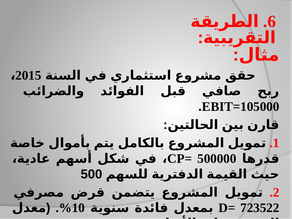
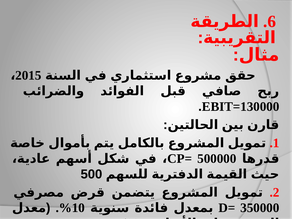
EBIT=105000: EBIT=105000 -> EBIT=130000 (241, 107)
723522: 723522 -> 350000 (260, 208)
